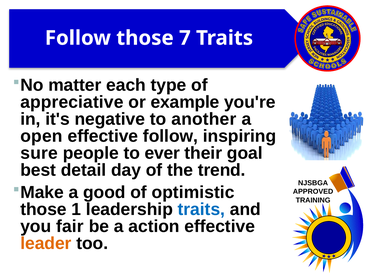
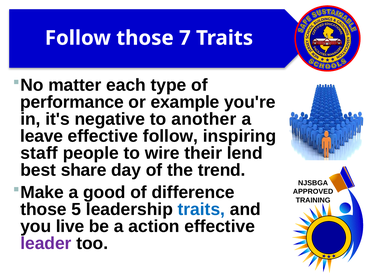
appreciative: appreciative -> performance (72, 102)
open: open -> leave (42, 136)
sure: sure -> staff (39, 153)
ever: ever -> wire (162, 153)
goal: goal -> lend (245, 153)
detail: detail -> share (84, 170)
optimistic: optimistic -> difference (193, 192)
1: 1 -> 5 (76, 209)
fair: fair -> live (70, 226)
leader colour: orange -> purple (46, 243)
